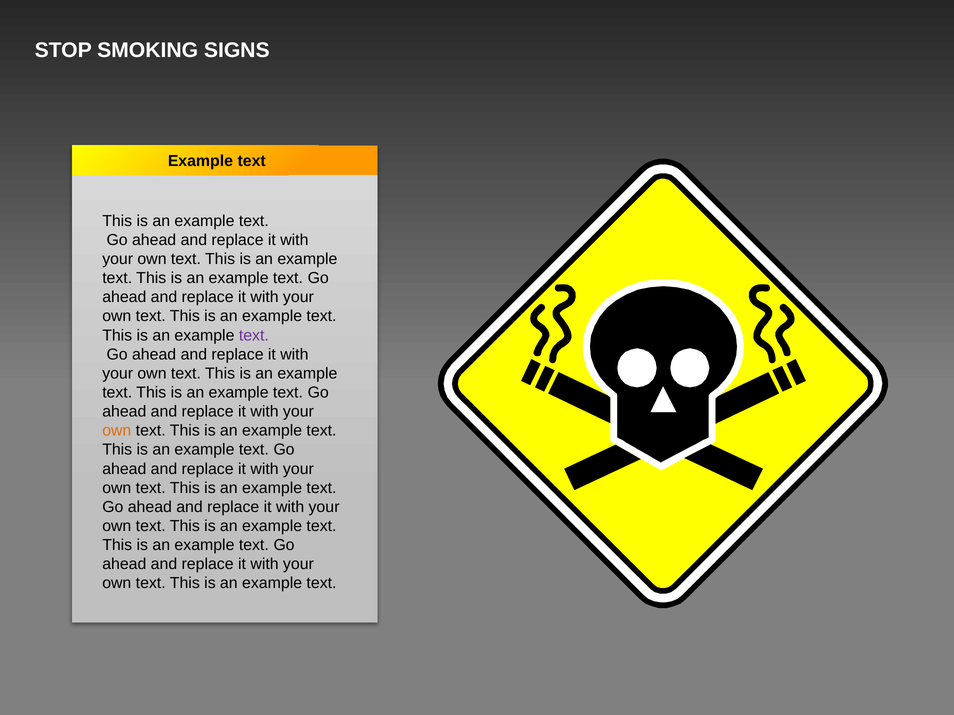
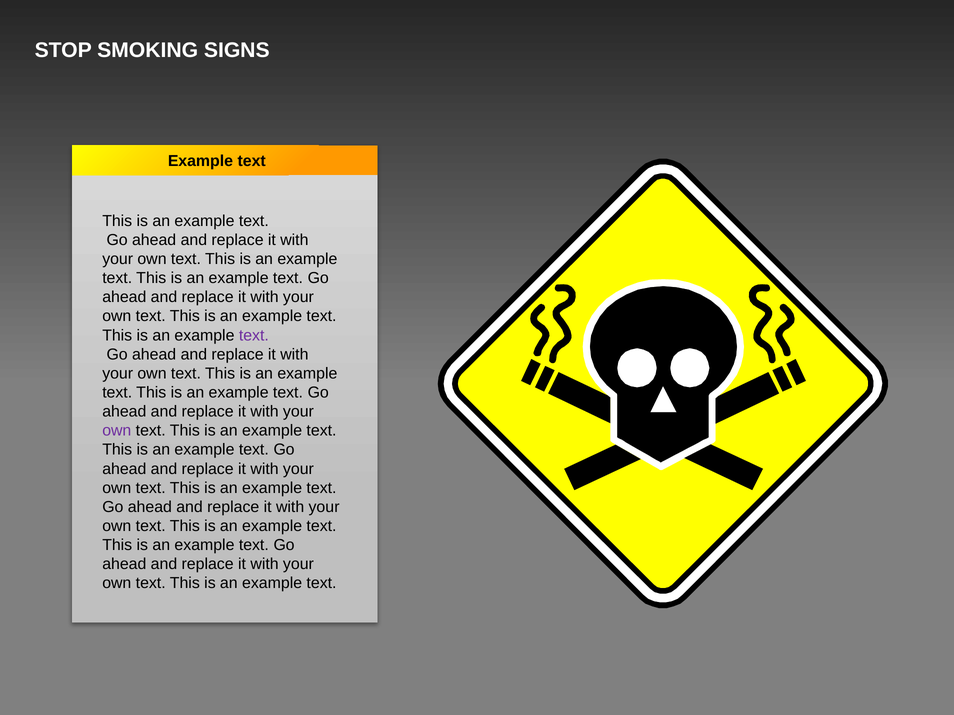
own colour: orange -> purple (117, 431)
